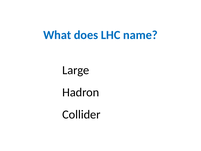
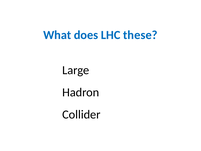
name: name -> these (140, 35)
